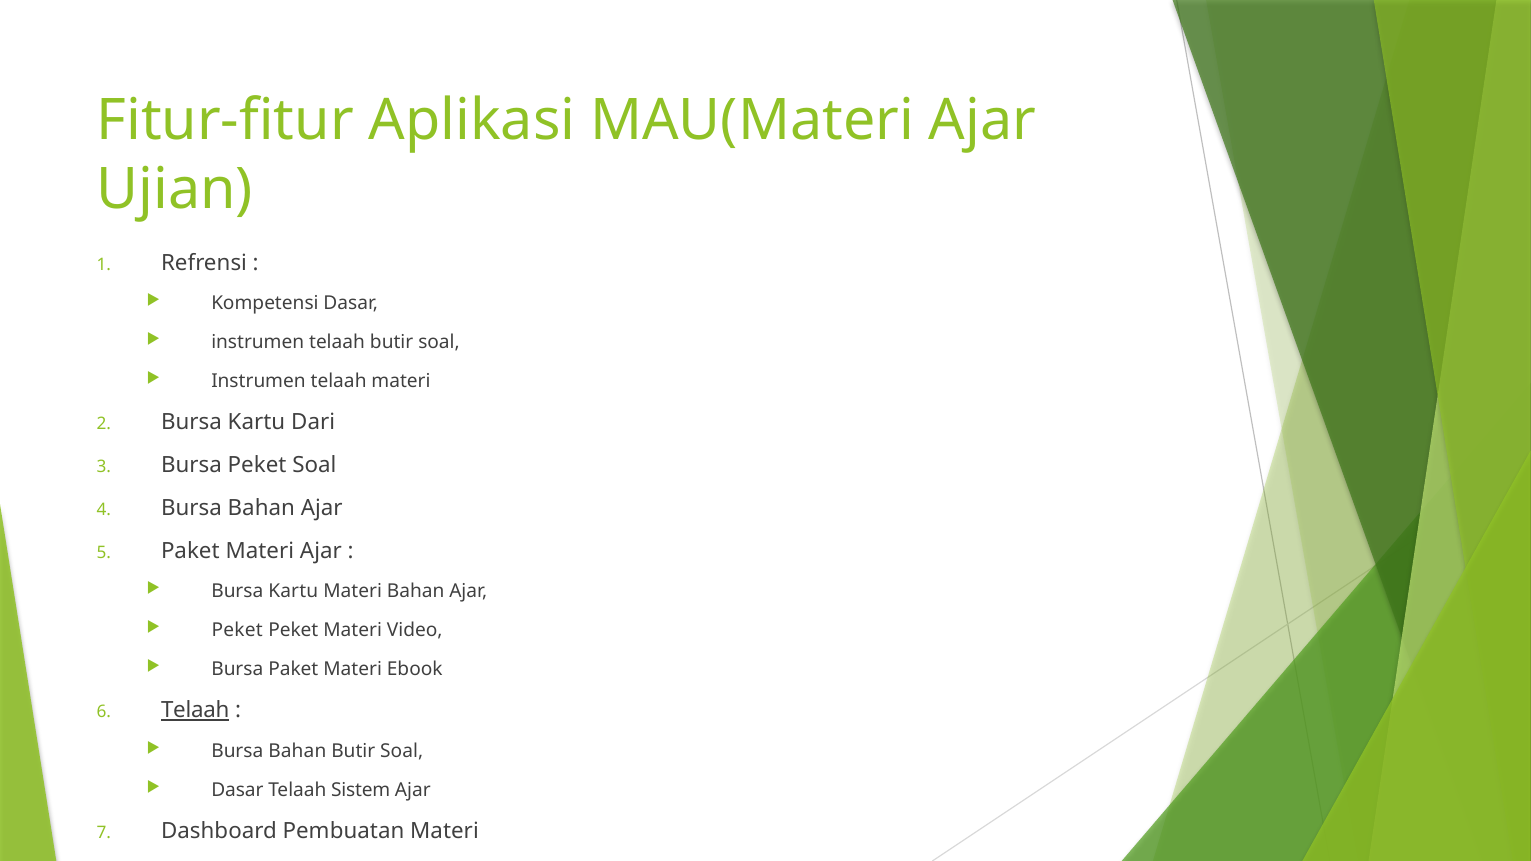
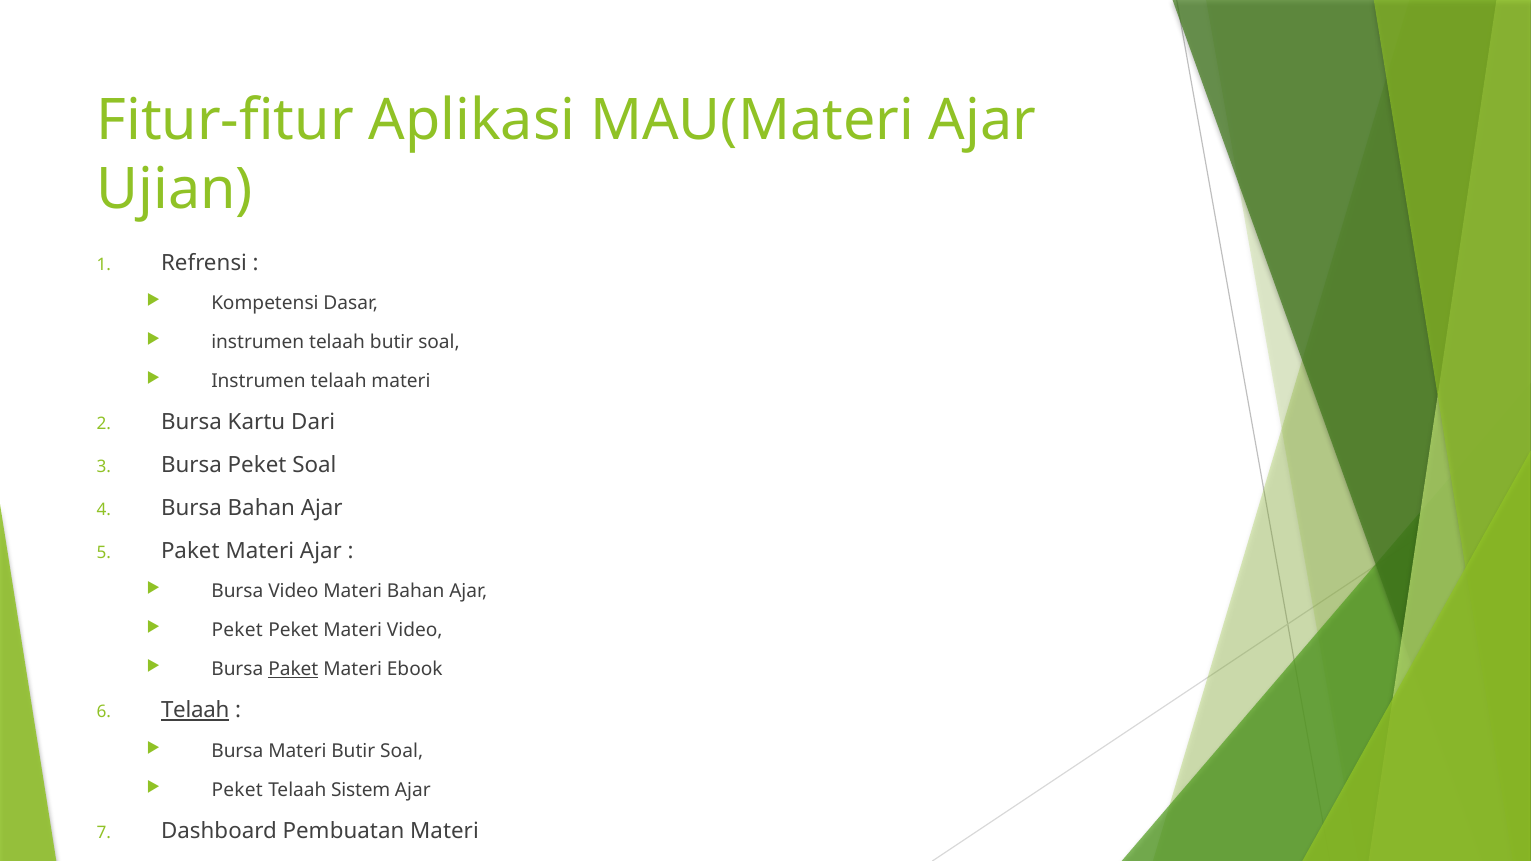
Kartu: Kartu -> Video (293, 592)
Paket underline: none -> present (293, 669)
Bahan: Bahan -> Materi (297, 751)
Dasar: Dasar -> Peket (237, 790)
